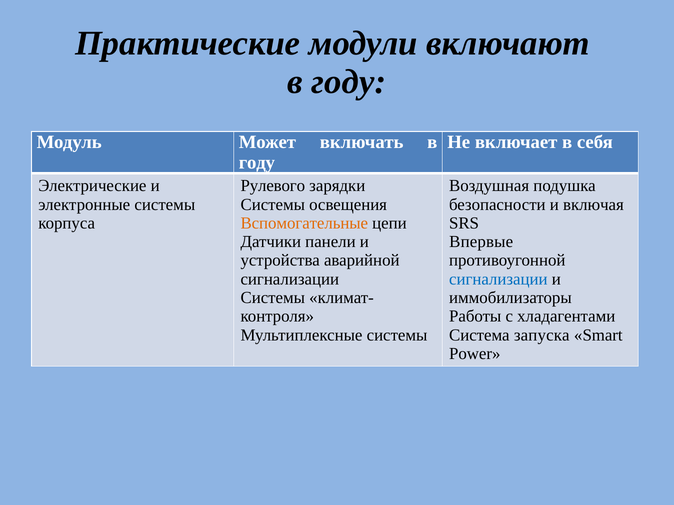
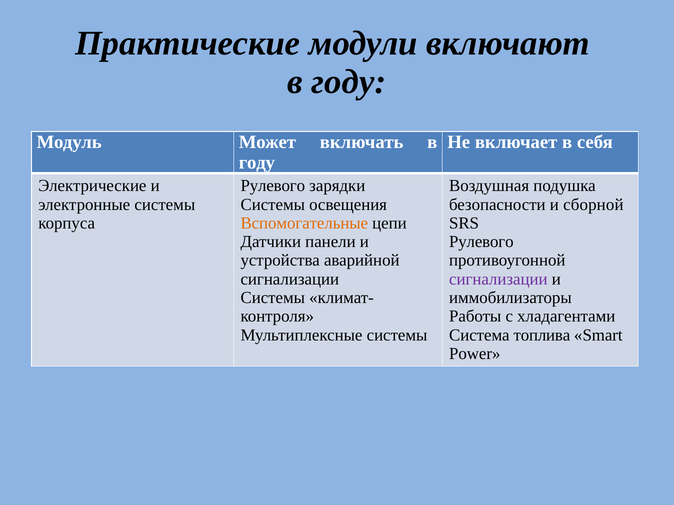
включая: включая -> сборной (593, 205)
Впервые: Впервые -> Рулевого (481, 242)
сигнализации colour: blue -> purple (498, 279)
запуска: запуска -> топлива (542, 335)
